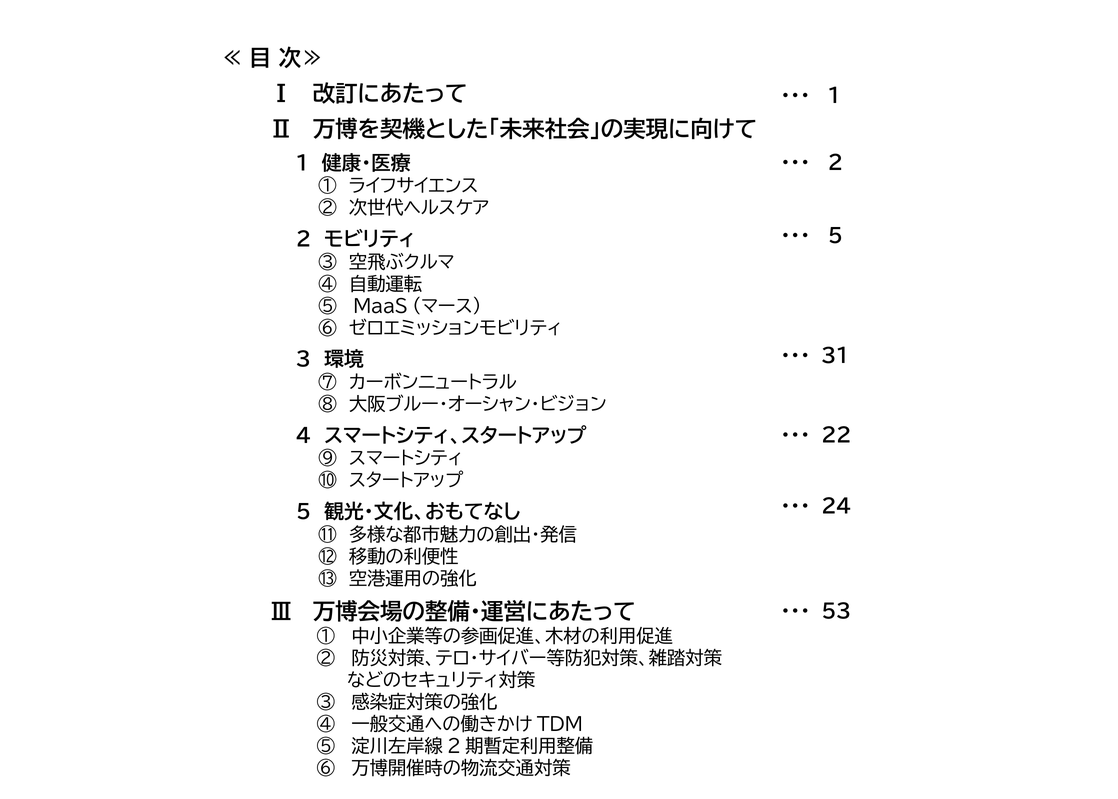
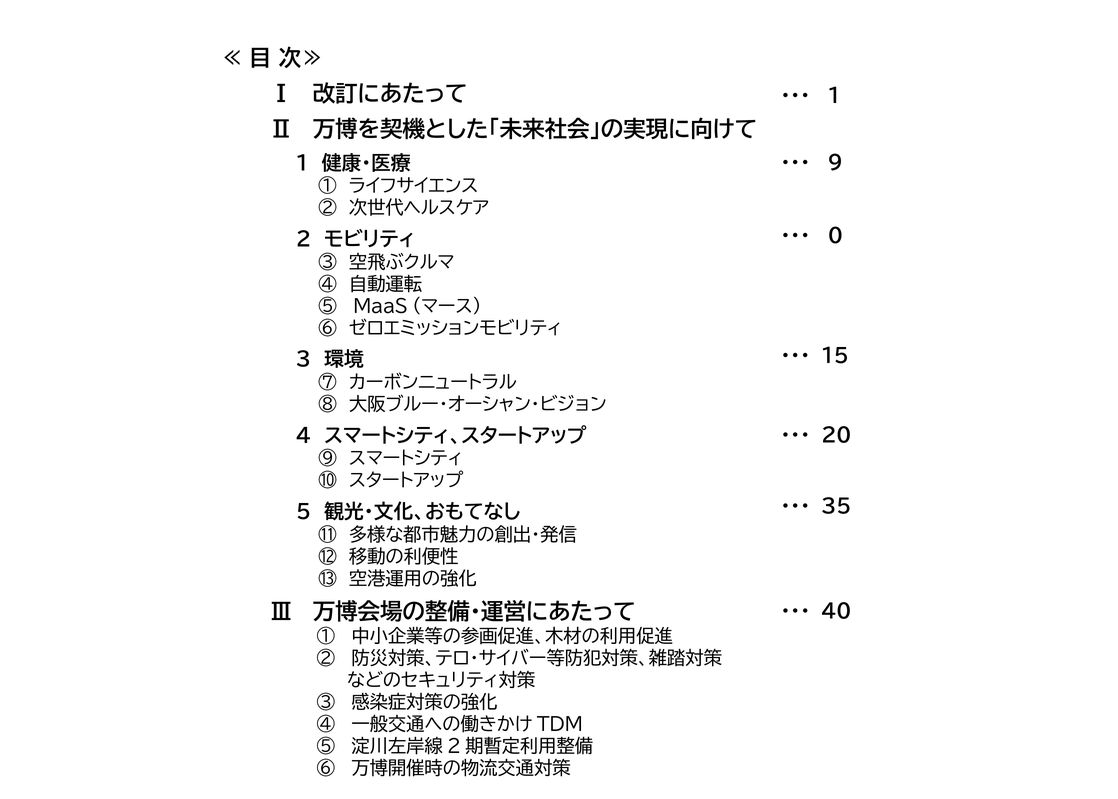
2: 2 -> 9 (835, 163)
5: 5 -> 0 (835, 236)
31: 31 -> 15 (835, 356)
22: 22 -> 20 (836, 435)
24: 24 -> 35 (836, 506)
53: 53 -> 40 (836, 611)
